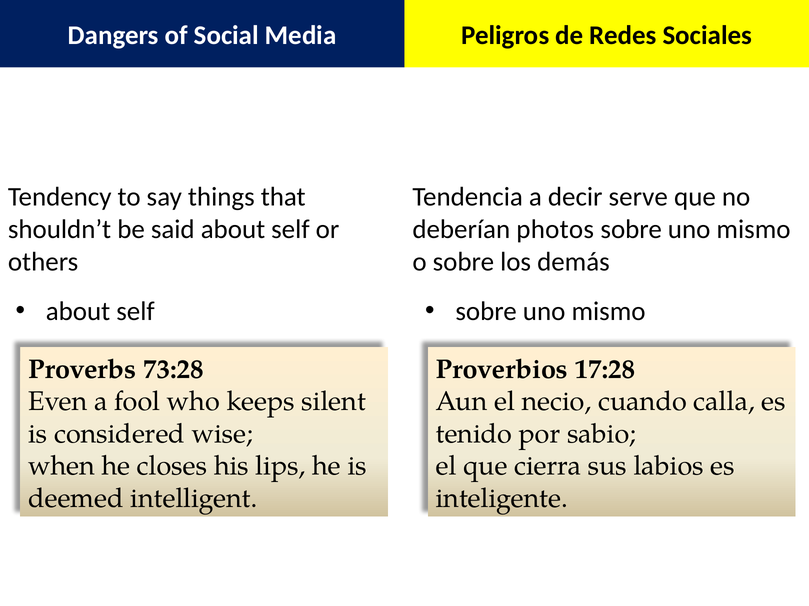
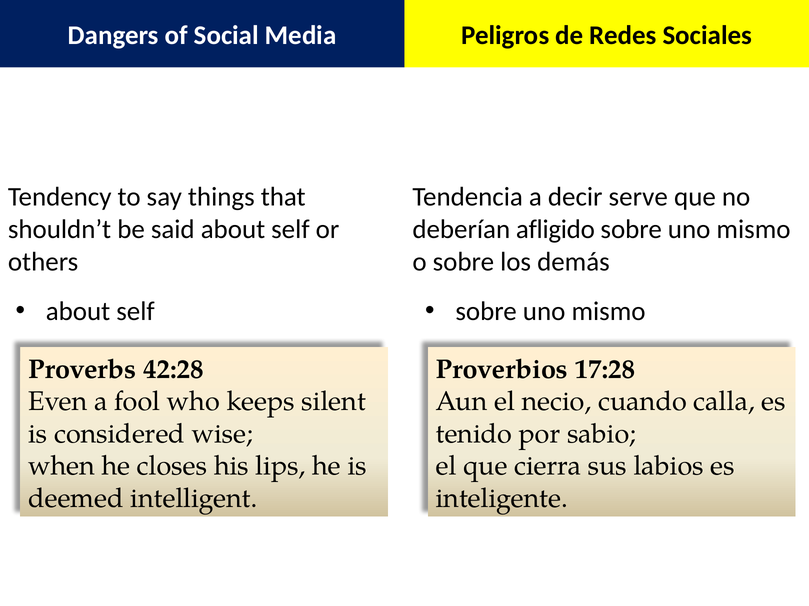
photos: photos -> afligido (555, 230)
73:28: 73:28 -> 42:28 (174, 370)
